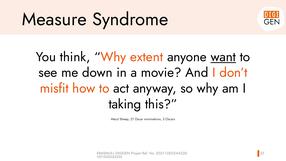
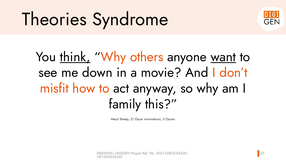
Measure: Measure -> Theories (54, 19)
think underline: none -> present (75, 57)
extent: extent -> others (147, 57)
taking: taking -> family (125, 104)
